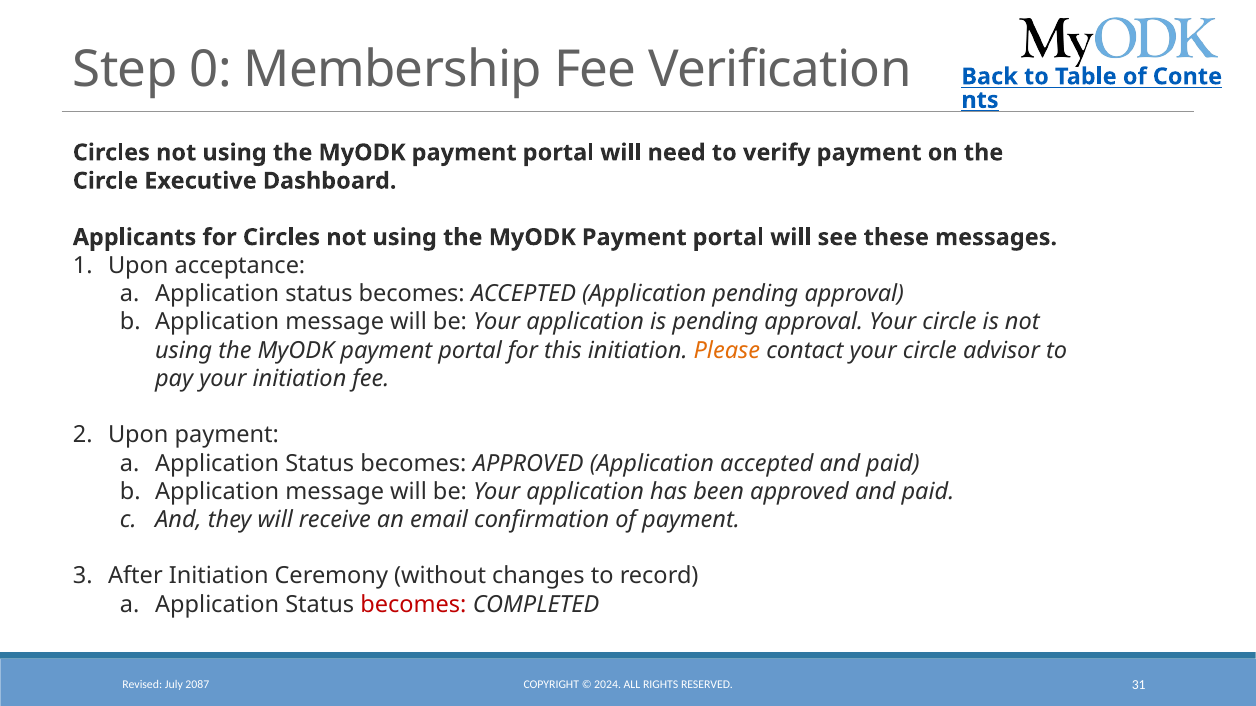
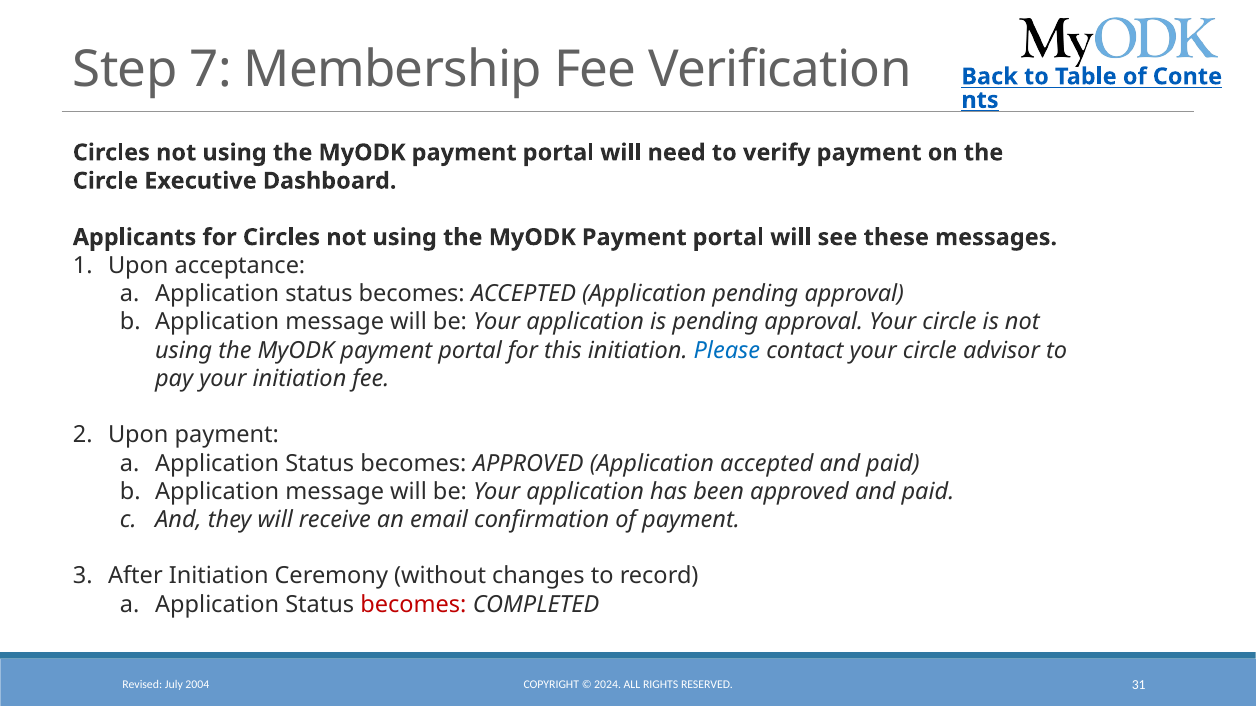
0: 0 -> 7 (211, 70)
Please colour: orange -> blue (727, 351)
2087: 2087 -> 2004 (197, 685)
